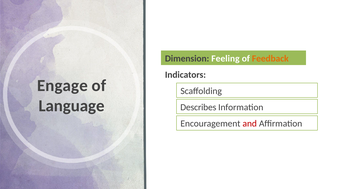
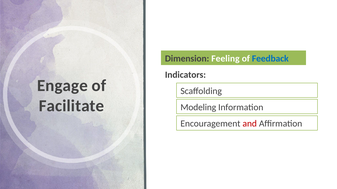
Feedback colour: orange -> blue (270, 59)
Language: Language -> Facilitate (72, 106)
Describes: Describes -> Modeling (198, 108)
